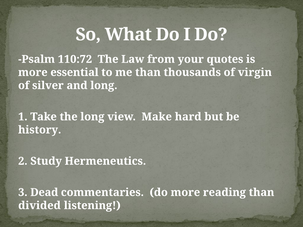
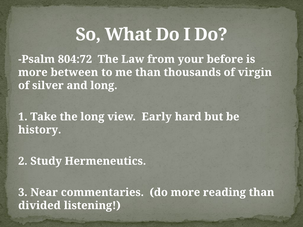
110:72: 110:72 -> 804:72 (75, 59)
quotes: quotes -> before (225, 59)
essential: essential -> between (74, 72)
Make: Make -> Early (157, 117)
Dead: Dead -> Near (44, 193)
